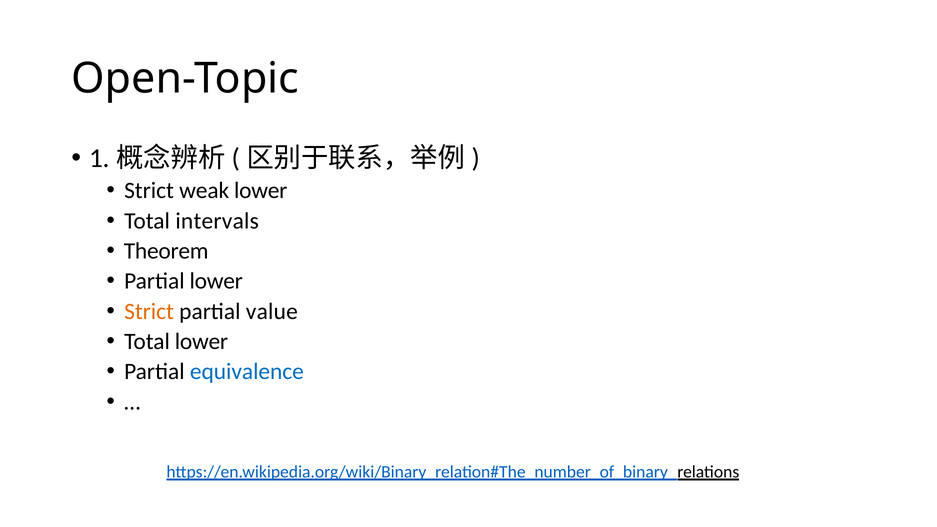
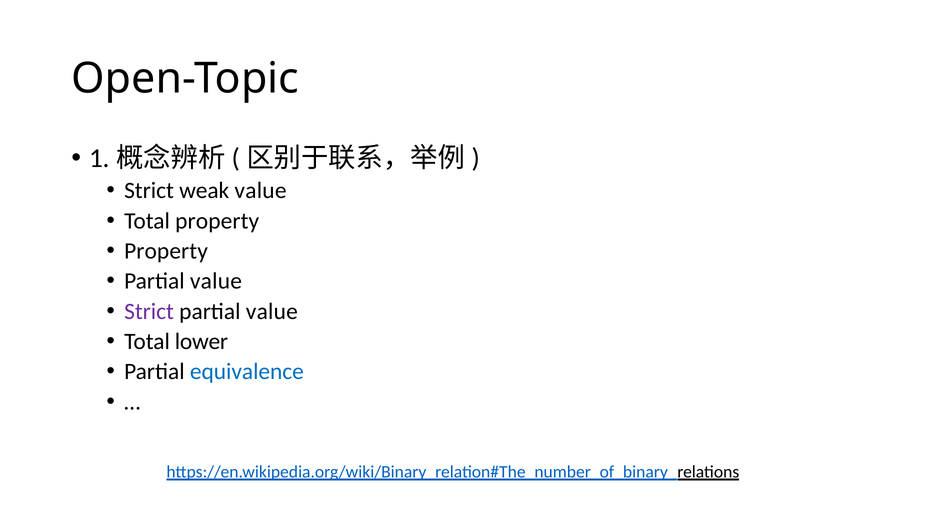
weak lower: lower -> value (261, 191)
Total intervals: intervals -> property (217, 221)
Theorem: Theorem -> Property (166, 251)
lower: lower -> value (216, 281)
Strict colour: orange -> purple (149, 311)
